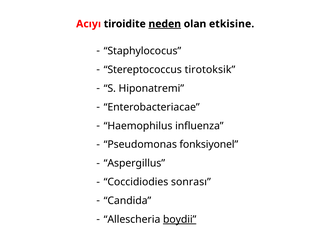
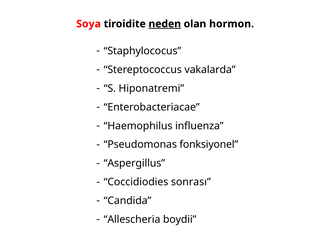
Acıyı: Acıyı -> Soya (89, 24)
etkisine: etkisine -> hormon (232, 24)
tirotoksik: tirotoksik -> vakalarda (210, 70)
boydii underline: present -> none (180, 219)
